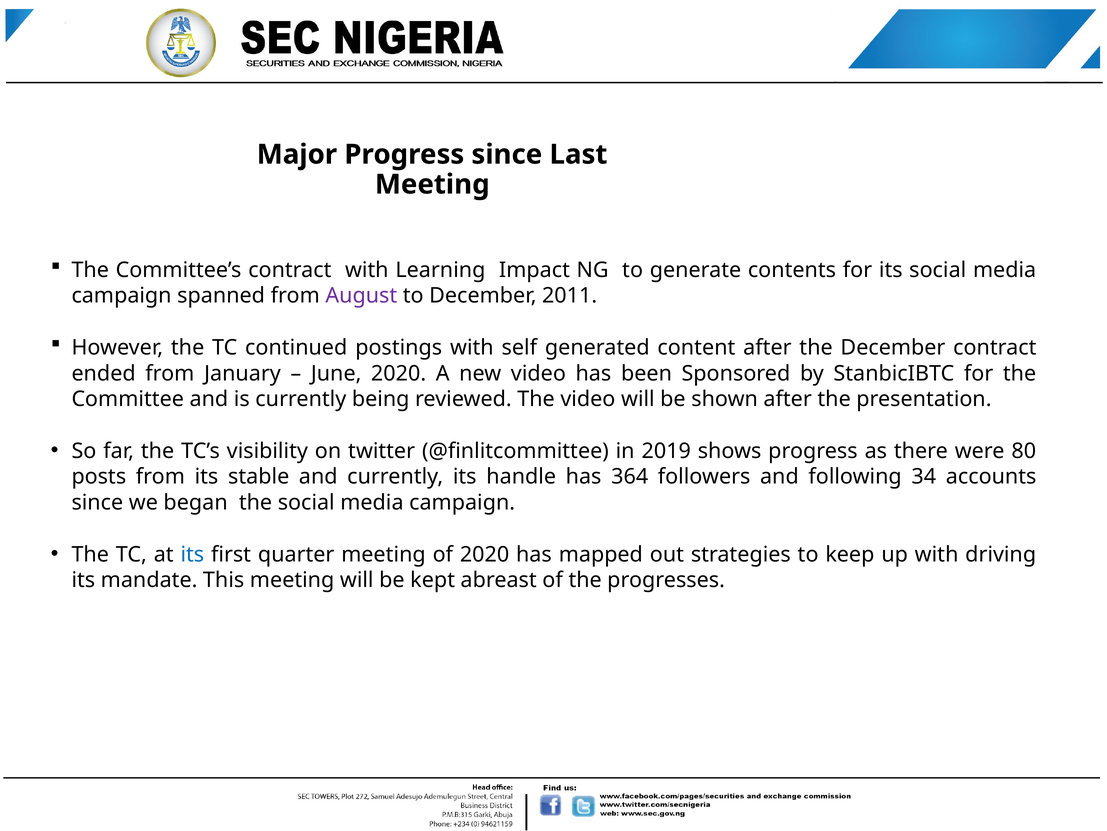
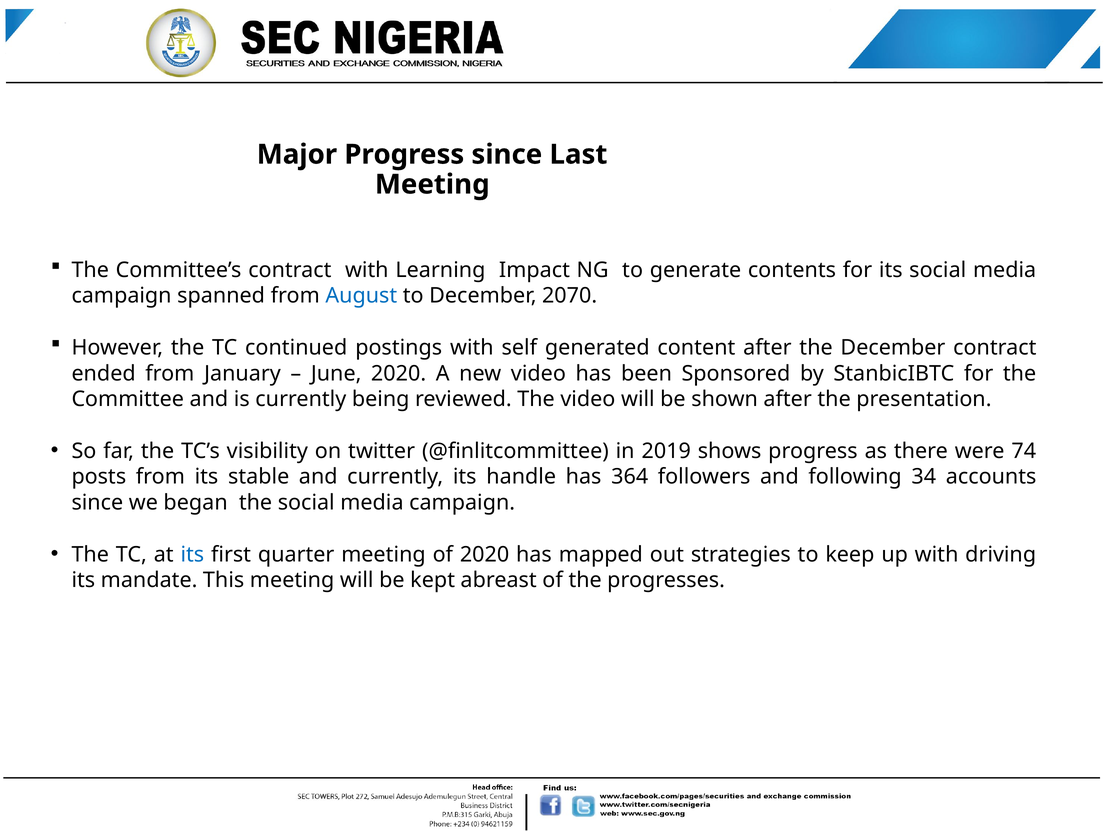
August colour: purple -> blue (361, 296)
2011: 2011 -> 2070 (570, 296)
80: 80 -> 74 (1024, 451)
